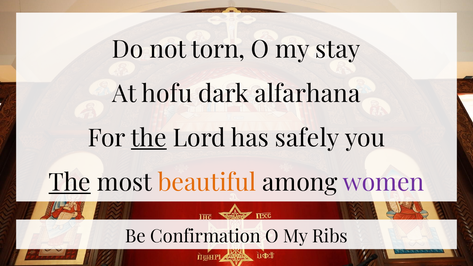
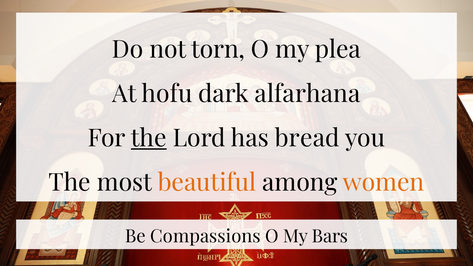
stay: stay -> plea (338, 50)
safely: safely -> bread (307, 138)
The underline: present -> none (70, 183)
women colour: purple -> orange (384, 183)
Confirmation: Confirmation -> Compassions (205, 237)
Ribs: Ribs -> Bars (330, 237)
